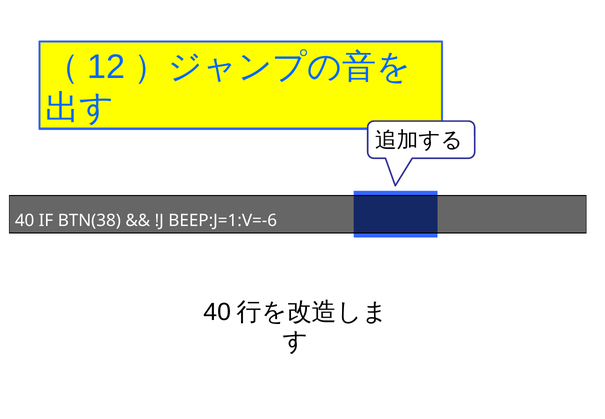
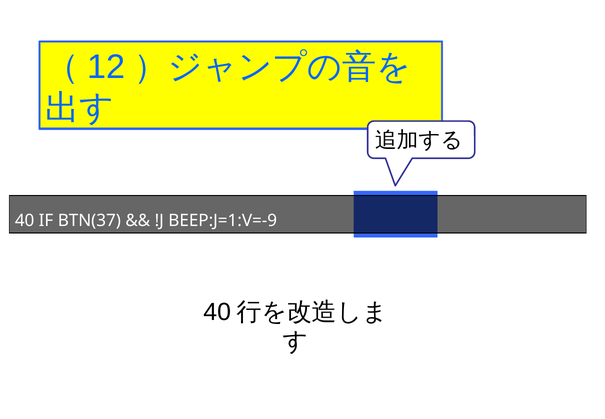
BTN(38: BTN(38 -> BTN(37 (89, 221)
BEEP:J=1:V=-6: BEEP:J=1:V=-6 -> BEEP:J=1:V=-9 (223, 221)
